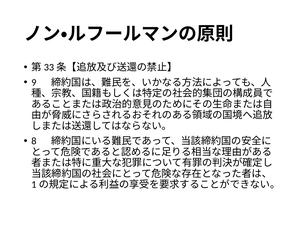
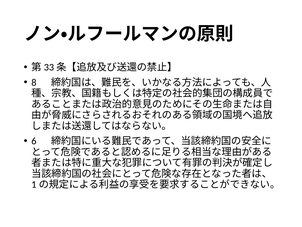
9: 9 -> 8 (34, 82)
8: 8 -> 6 (34, 141)
